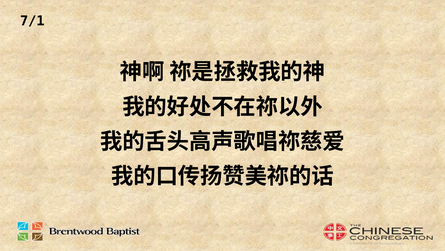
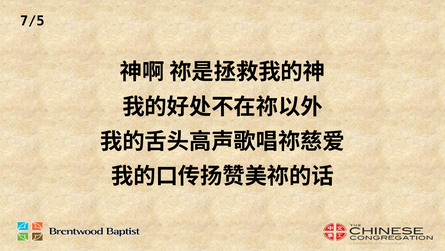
7/1: 7/1 -> 7/5 (32, 21)
